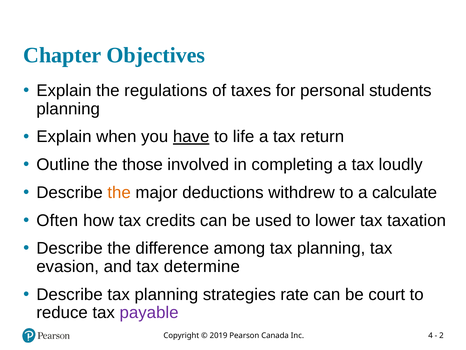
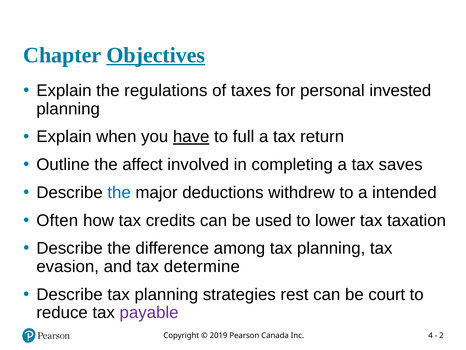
Objectives underline: none -> present (156, 55)
students: students -> invested (400, 91)
life: life -> full (244, 137)
those: those -> affect (143, 164)
loudly: loudly -> saves (401, 164)
the colour: orange -> blue (119, 192)
calculate: calculate -> intended (404, 192)
rate: rate -> rest (295, 294)
